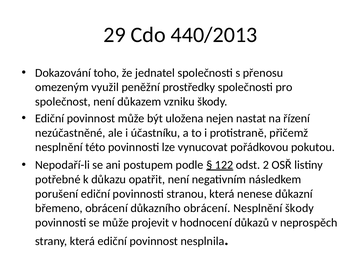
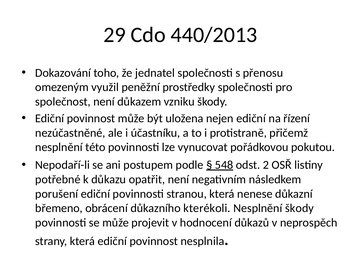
nejen nastat: nastat -> ediční (251, 119)
122: 122 -> 548 (224, 165)
důkazního obrácení: obrácení -> kterékoli (207, 209)
